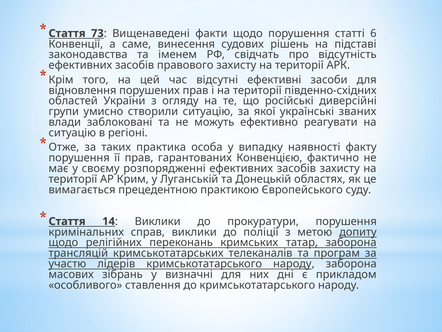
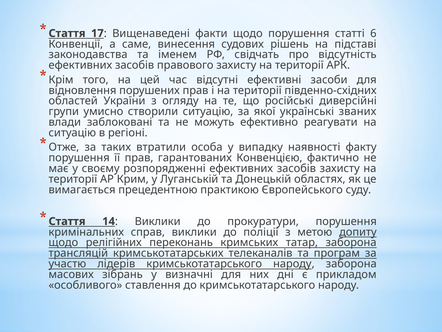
73: 73 -> 17 (97, 33)
практика: практика -> втратили (161, 147)
